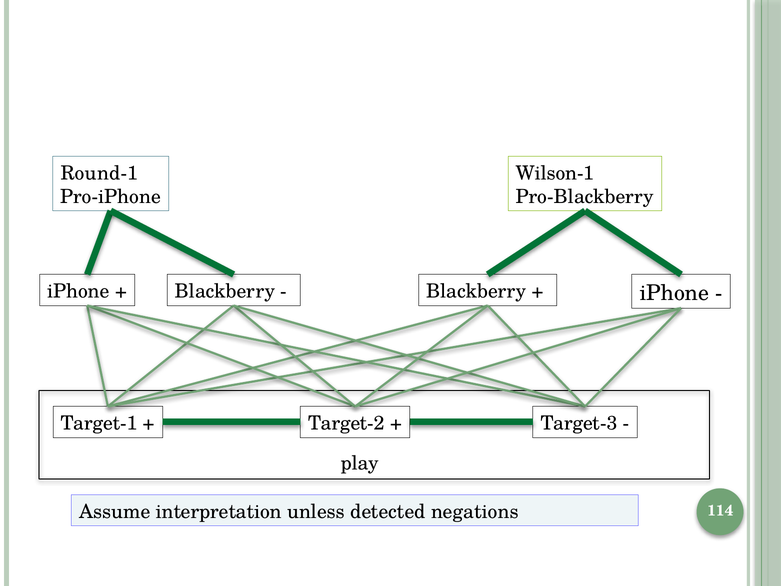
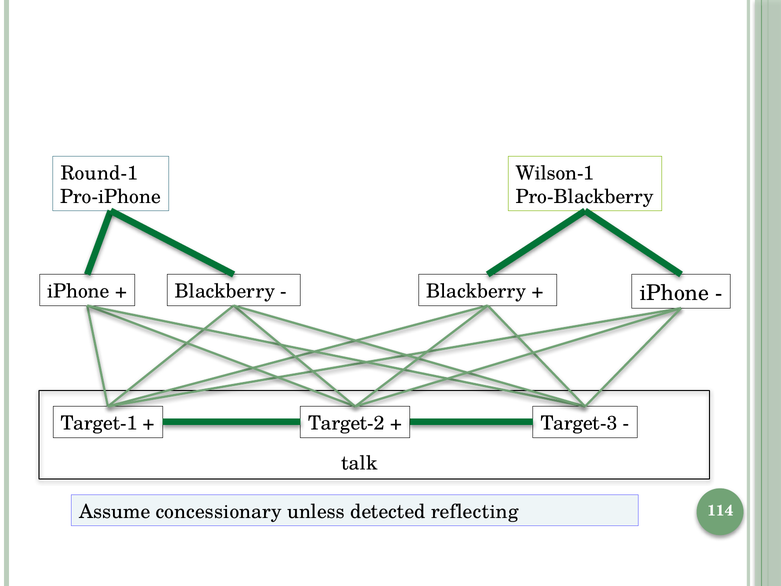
play: play -> talk (359, 463)
interpretation: interpretation -> concessionary (219, 512)
negations: negations -> reflecting (475, 512)
